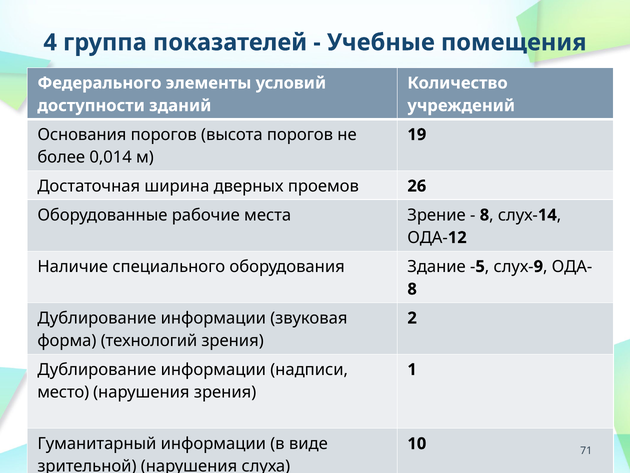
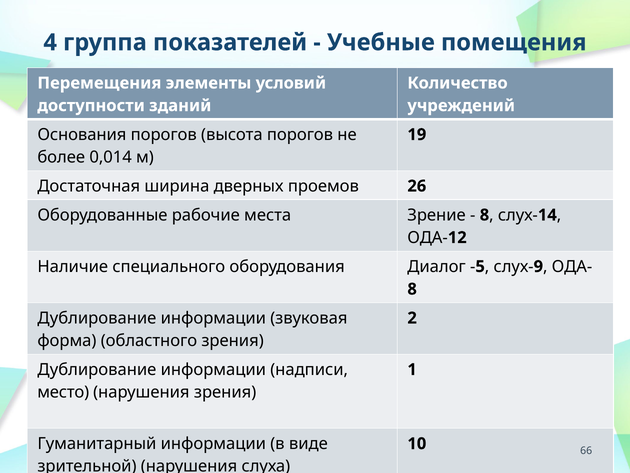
Федерального: Федерального -> Перемещения (99, 83)
Здание: Здание -> Диалог (437, 266)
технологий: технологий -> областного (149, 340)
71: 71 -> 66 (586, 450)
